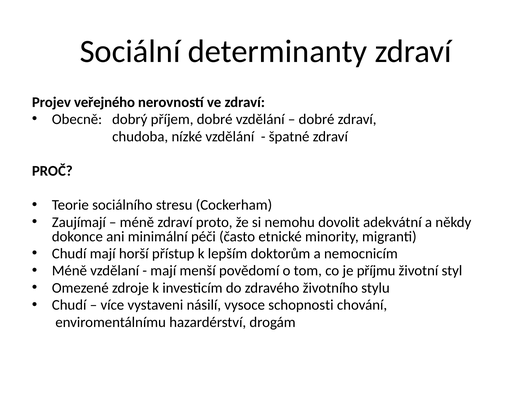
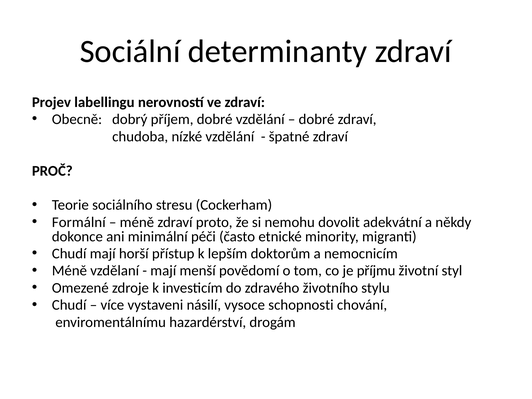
veřejného: veřejného -> labellingu (104, 102)
Zaujímají: Zaujímají -> Formální (79, 222)
